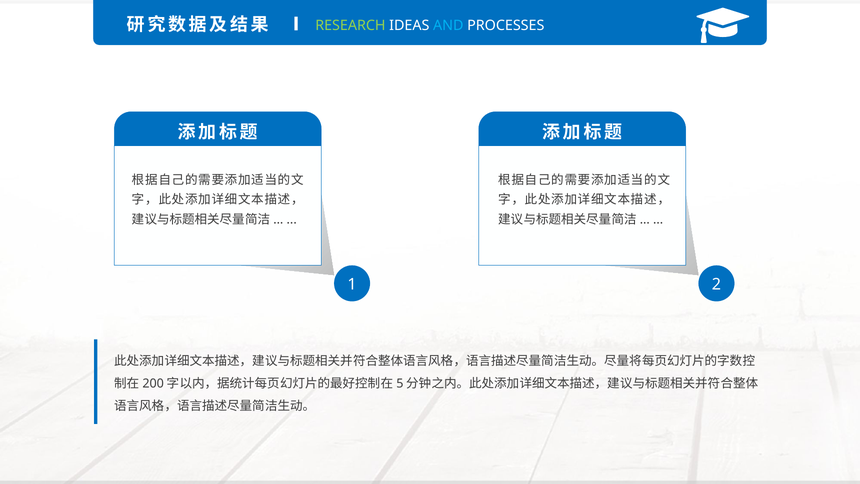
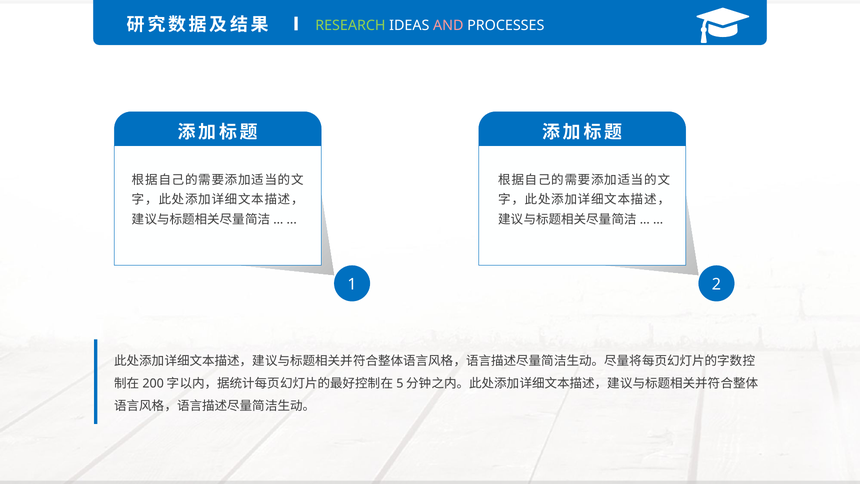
AND colour: light blue -> pink (448, 25)
